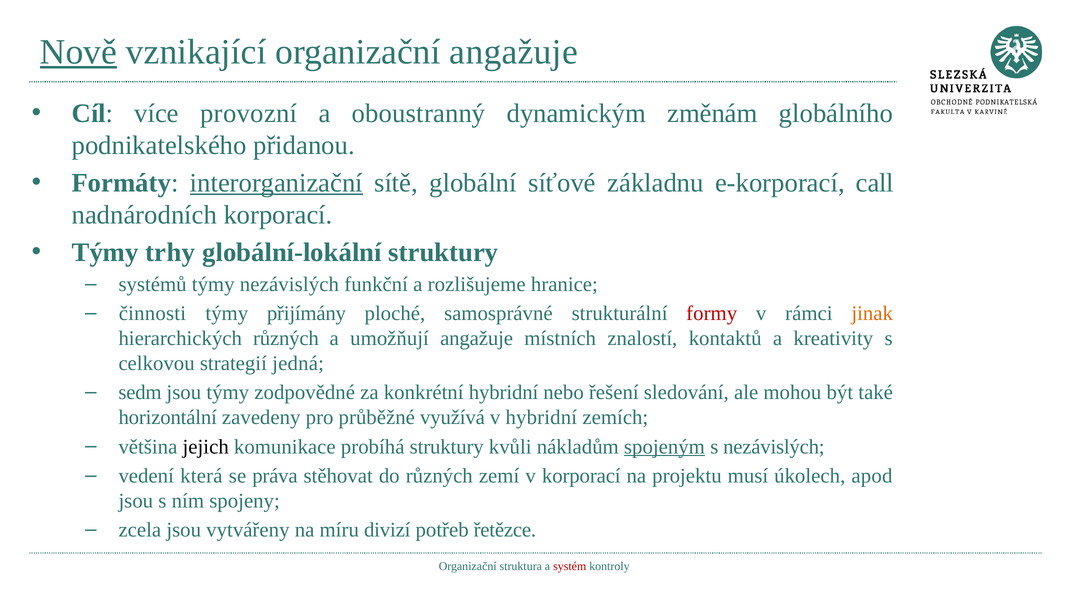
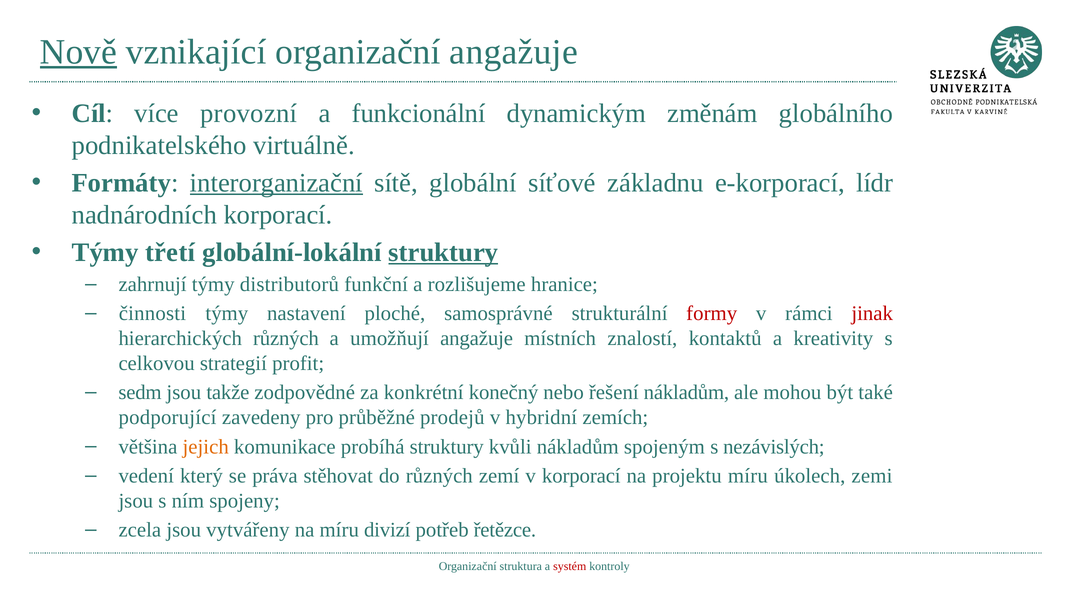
oboustranný: oboustranný -> funkcionální (419, 113)
přidanou: přidanou -> virtuálně (304, 146)
call: call -> lídr (875, 183)
trhy: trhy -> třetí (170, 252)
struktury underline: none -> present (443, 252)
systémů: systémů -> zahrnují (153, 285)
týmy nezávislých: nezávislých -> distributorů (289, 285)
přijímány: přijímány -> nastavení (306, 314)
jinak colour: orange -> red (872, 314)
jedná: jedná -> profit (298, 364)
jsou týmy: týmy -> takže (228, 393)
konkrétní hybridní: hybridní -> konečný (504, 393)
řešení sledování: sledování -> nákladům (686, 393)
horizontální: horizontální -> podporující (168, 418)
využívá: využívá -> prodejů (452, 418)
jejich colour: black -> orange (206, 447)
spojeným underline: present -> none (664, 447)
která: která -> který (201, 476)
projektu musí: musí -> míru (748, 476)
apod: apod -> zemi (872, 476)
